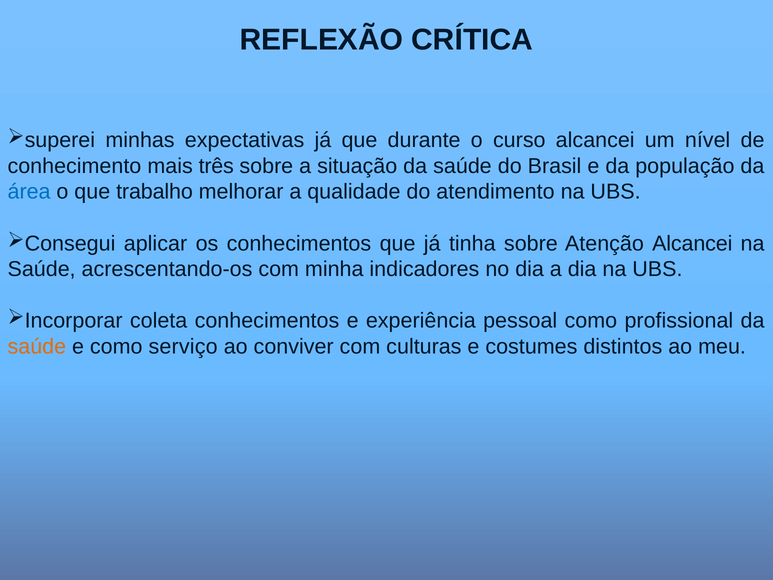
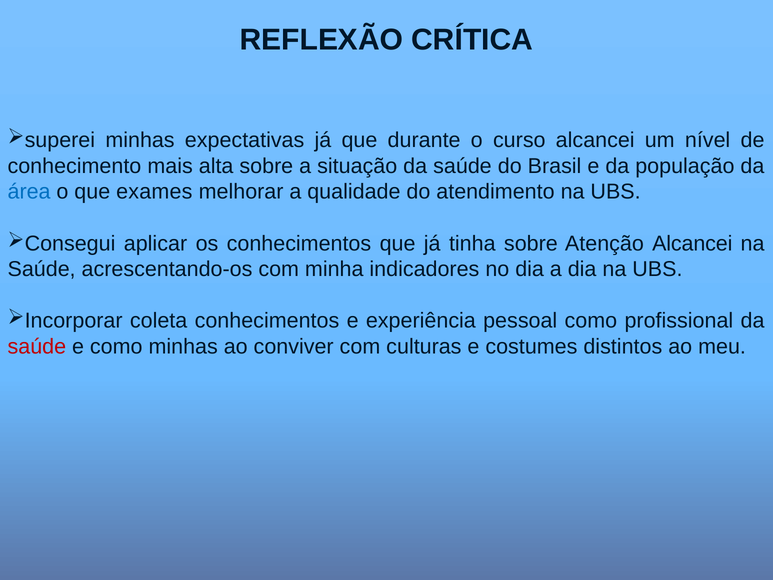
três: três -> alta (216, 166)
trabalho: trabalho -> exames (154, 192)
saúde colour: orange -> red (37, 346)
como serviço: serviço -> minhas (183, 346)
